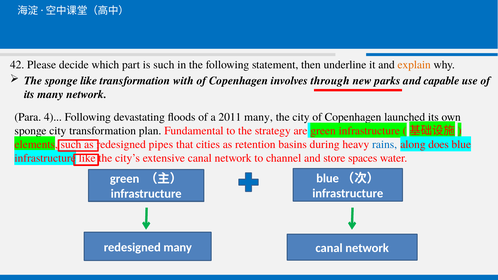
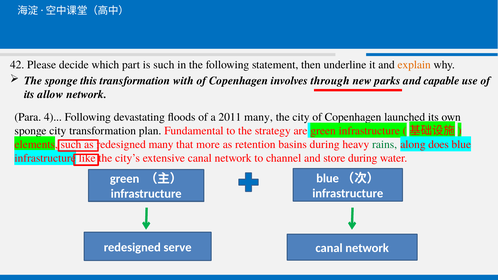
sponge like: like -> this (89, 81)
its many: many -> allow (50, 94)
redesigned pipes: pipes -> many (161, 145)
cities: cities -> more (208, 145)
rains colour: blue -> green (385, 145)
store spaces: spaces -> during (363, 158)
redesigned many: many -> serve (178, 247)
